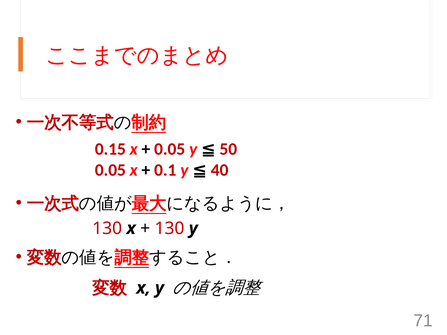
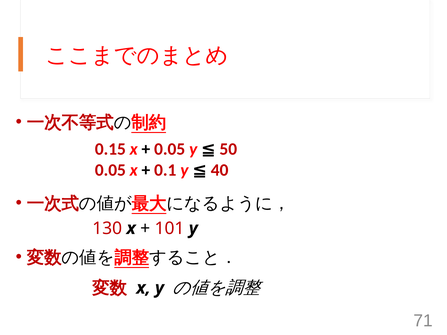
130: 130 -> 101 (170, 228)
